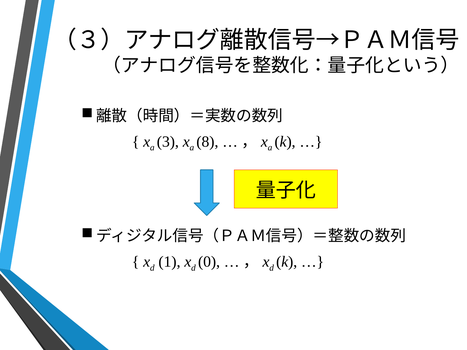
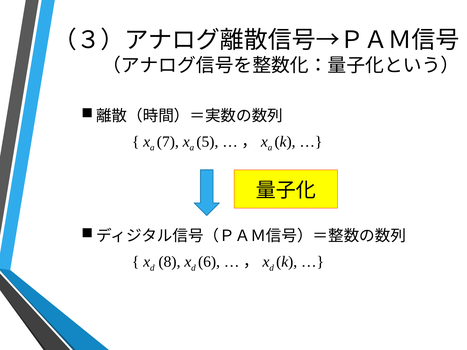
3: 3 -> 7 (168, 142)
8: 8 -> 5 (207, 142)
1: 1 -> 8 (169, 262)
0: 0 -> 6 (209, 262)
